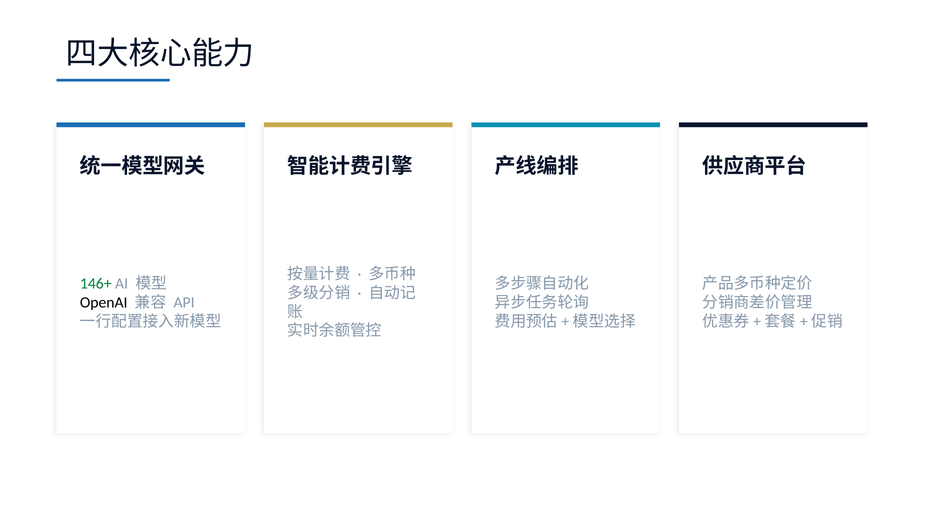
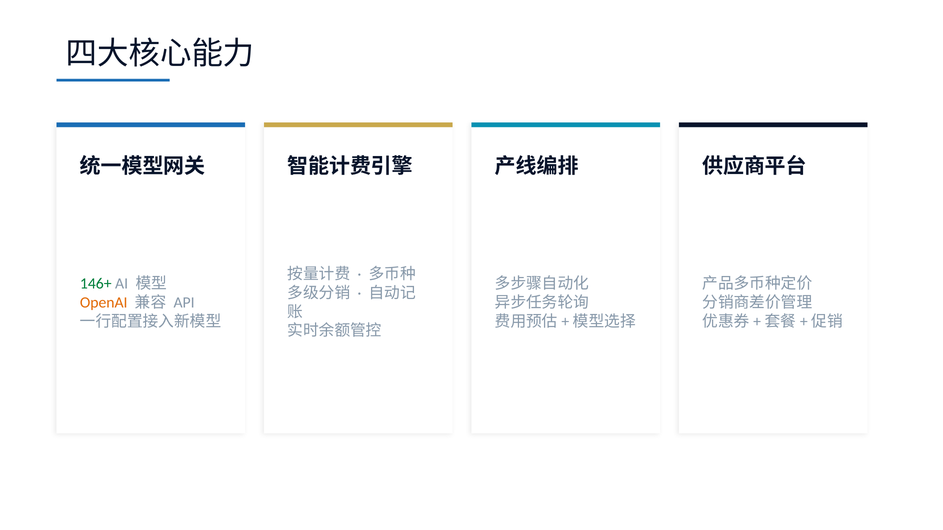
OpenAI colour: black -> orange (104, 303)
